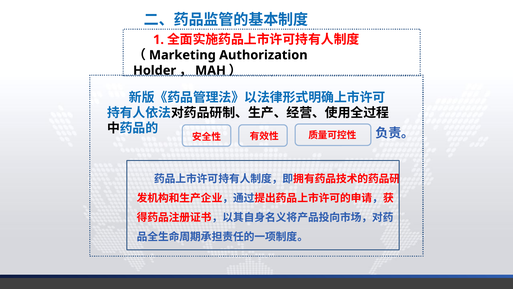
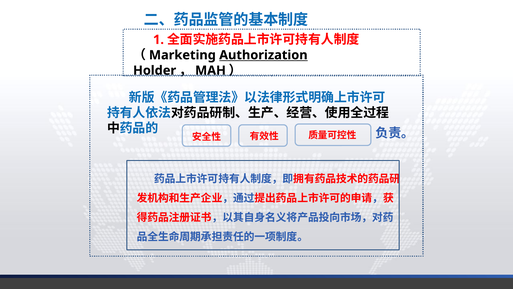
Authorization underline: none -> present (263, 55)
